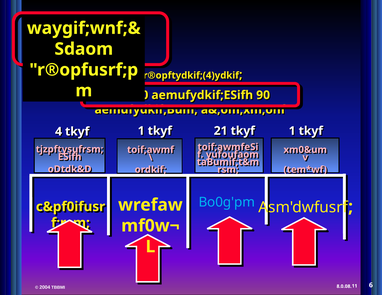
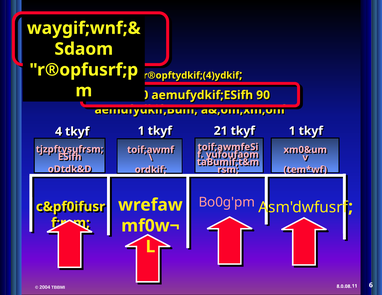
Bo0g'pm colour: light blue -> pink (227, 202)
